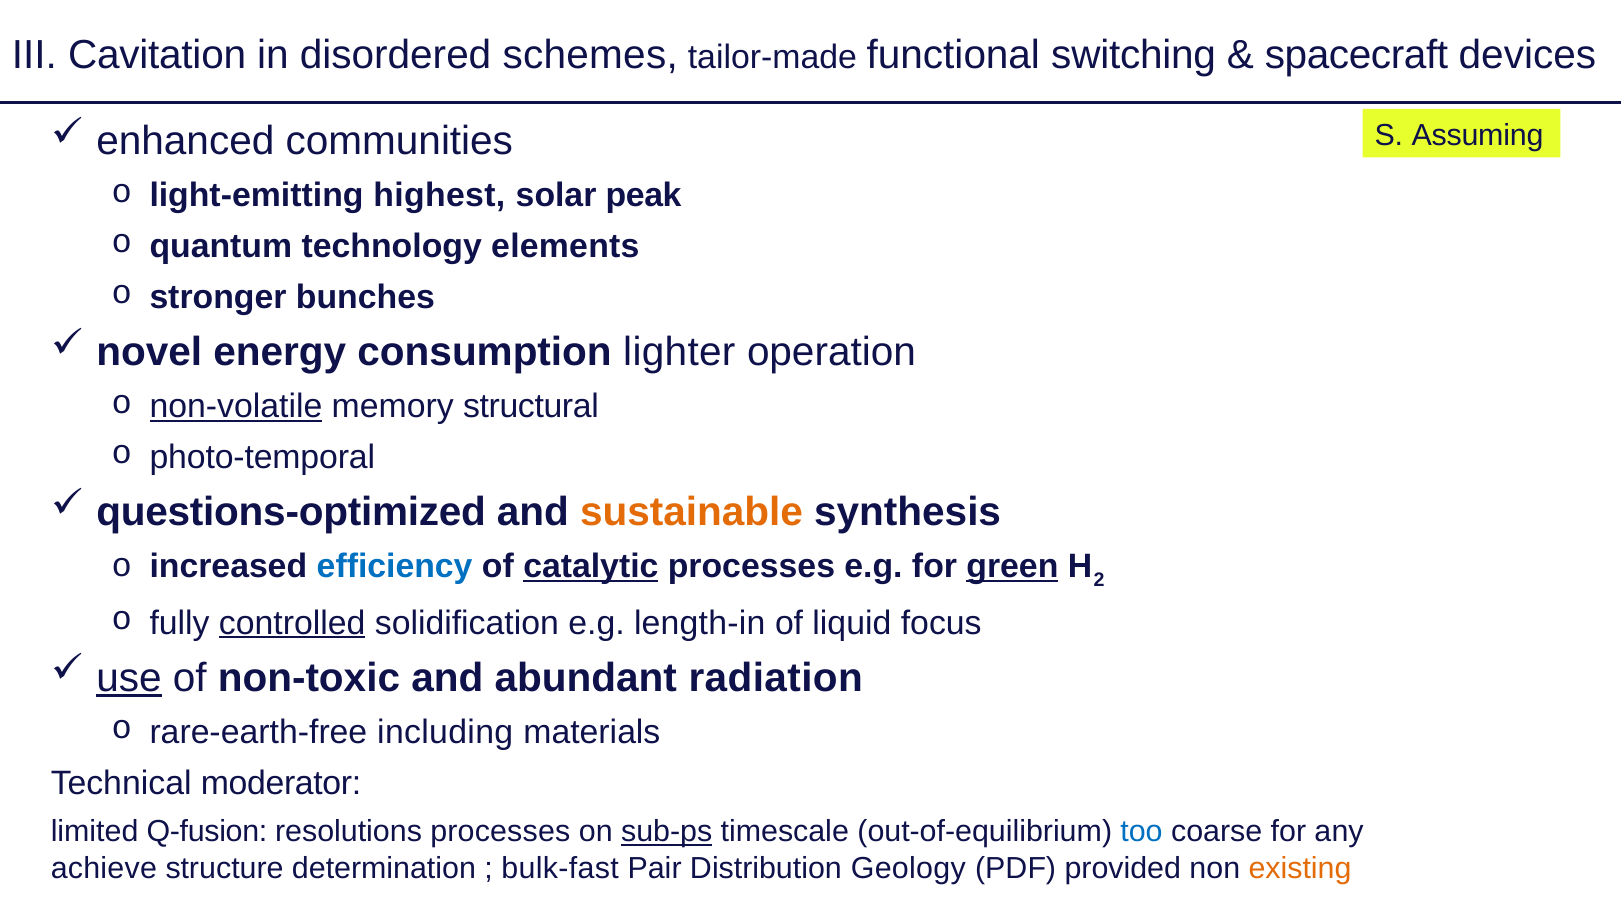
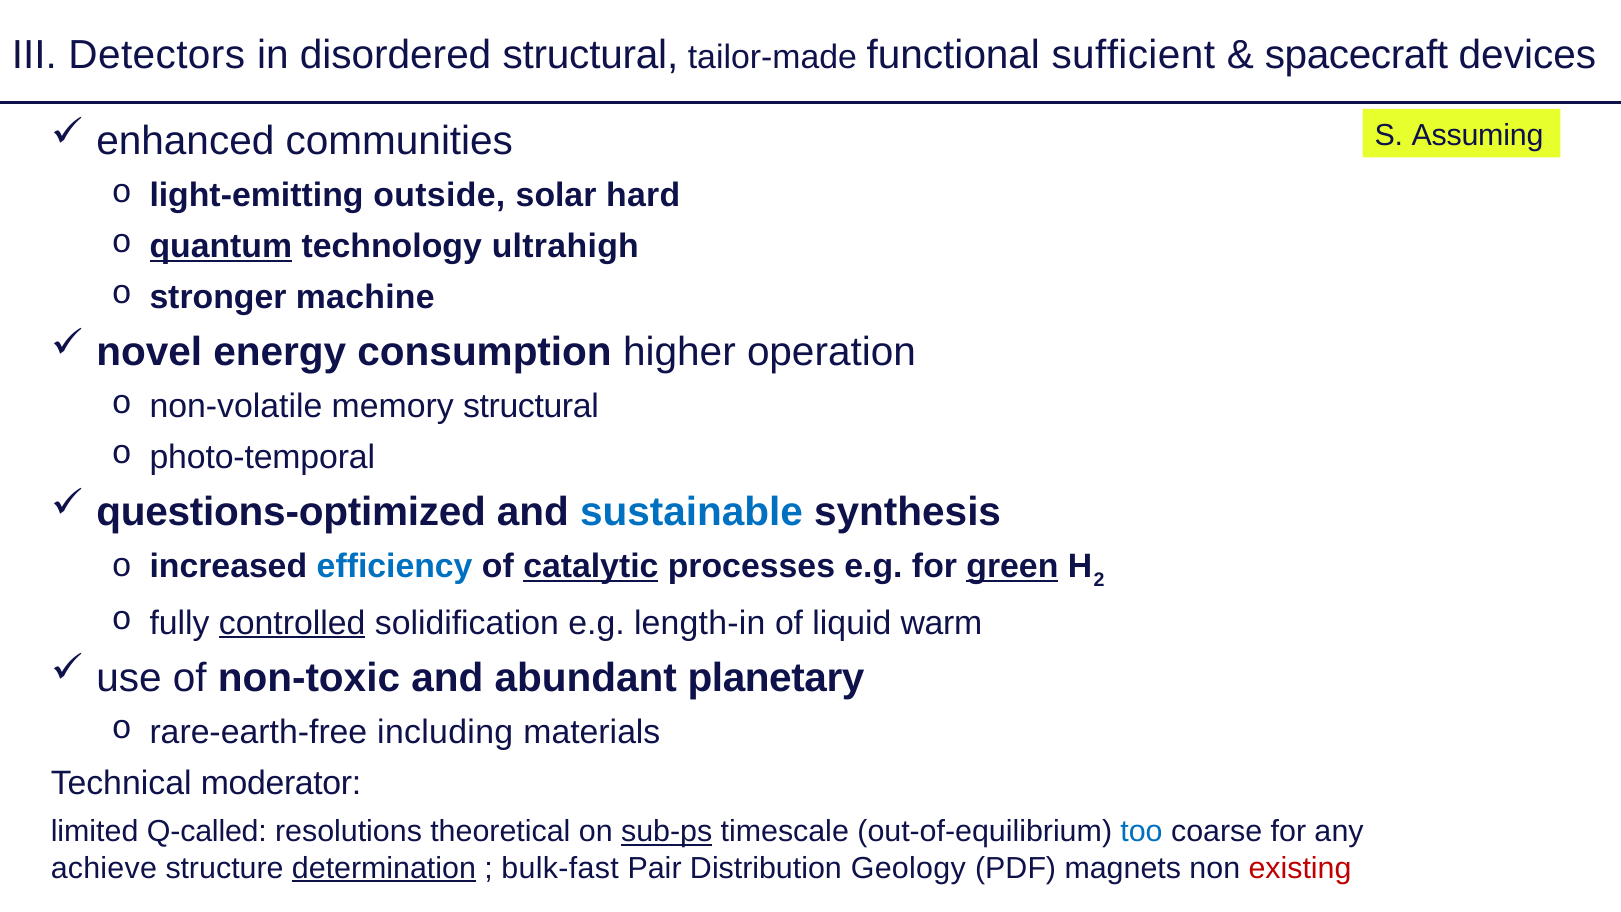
Cavitation: Cavitation -> Detectors (157, 56)
disordered schemes: schemes -> structural (590, 56)
switching: switching -> sufficient (1133, 56)
highest: highest -> outside (439, 196)
peak: peak -> hard (643, 196)
quantum underline: none -> present (221, 246)
elements: elements -> ultrahigh (565, 246)
bunches: bunches -> machine (365, 297)
lighter: lighter -> higher (679, 352)
non-volatile underline: present -> none (236, 406)
sustainable colour: orange -> blue (692, 512)
focus: focus -> warm (941, 623)
use underline: present -> none (129, 678)
radiation: radiation -> planetary (776, 678)
Q-fusion: Q-fusion -> Q-called (207, 831)
resolutions processes: processes -> theoretical (500, 831)
determination underline: none -> present (384, 868)
provided: provided -> magnets (1123, 868)
existing colour: orange -> red (1300, 868)
